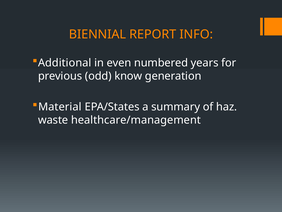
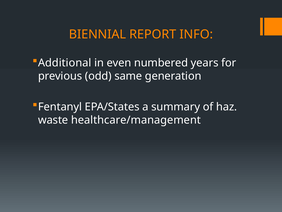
know: know -> same (128, 76)
Material: Material -> Fentanyl (60, 107)
